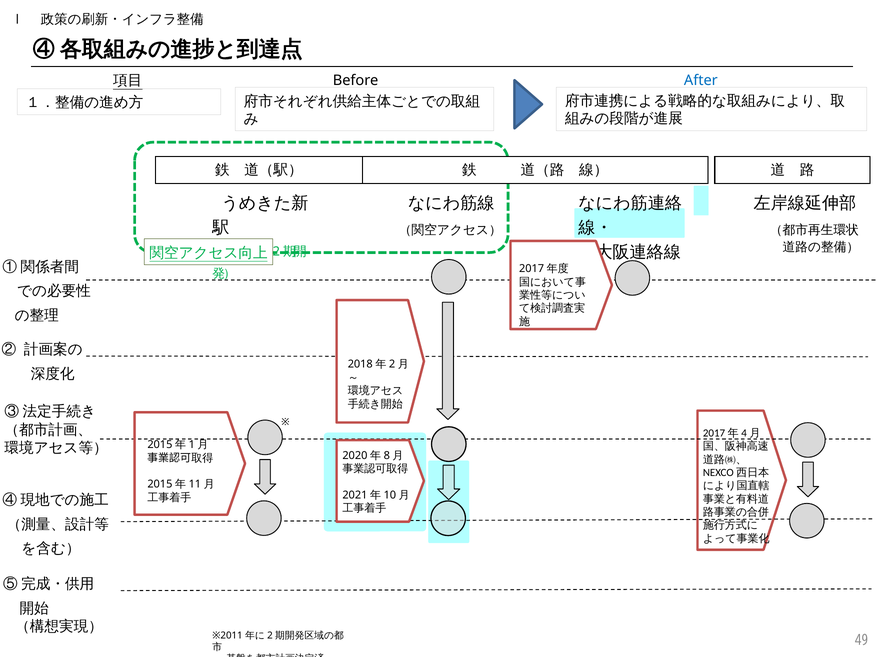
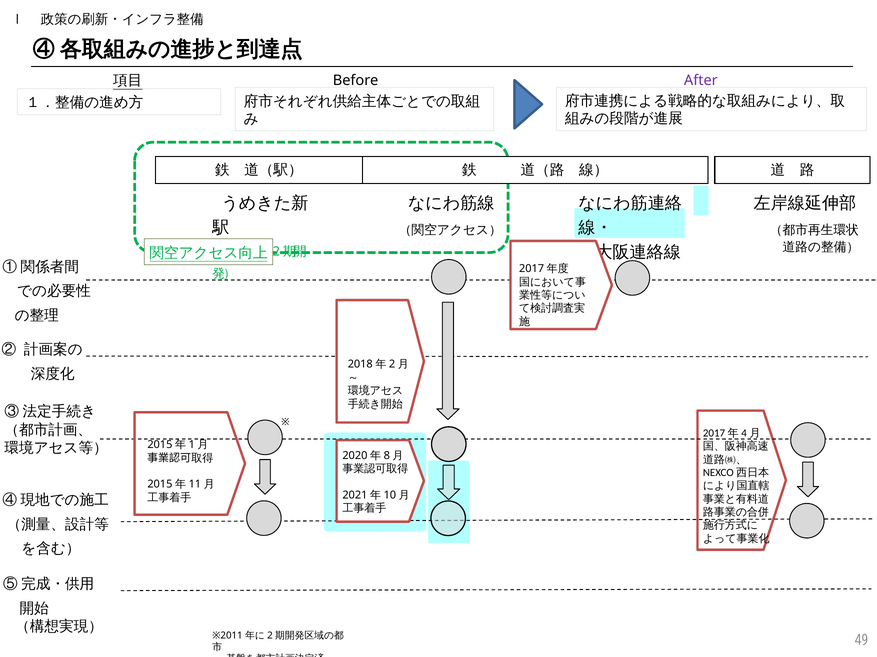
After colour: blue -> purple (701, 81)
